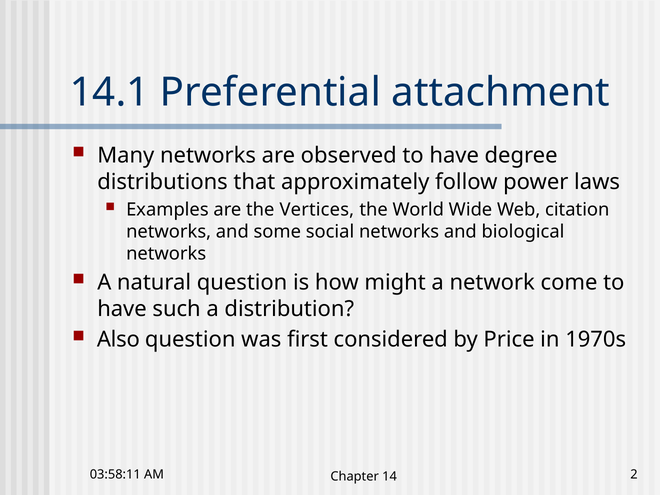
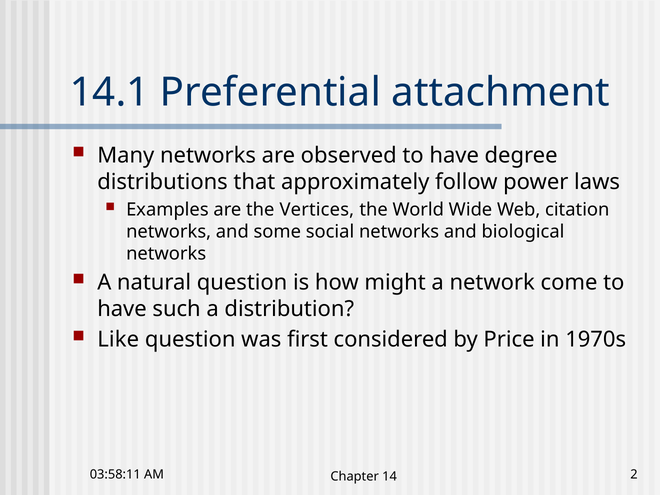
Also: Also -> Like (118, 340)
